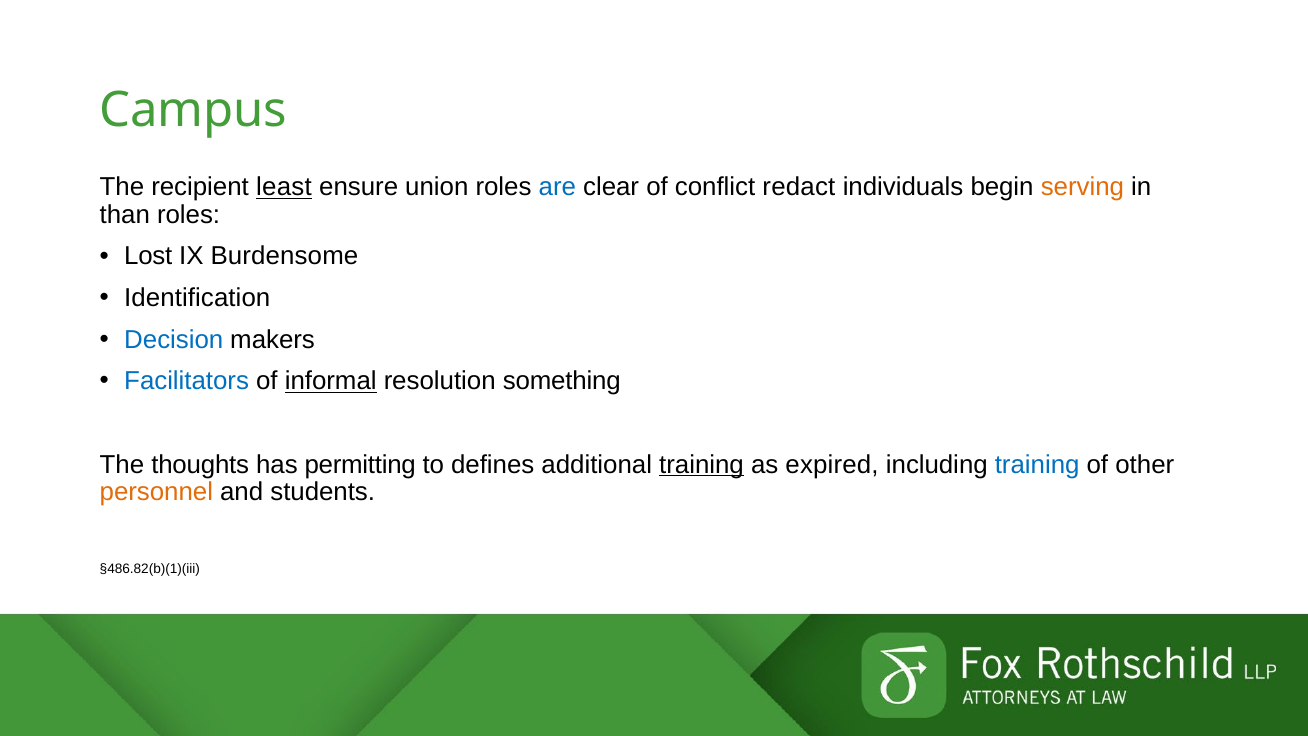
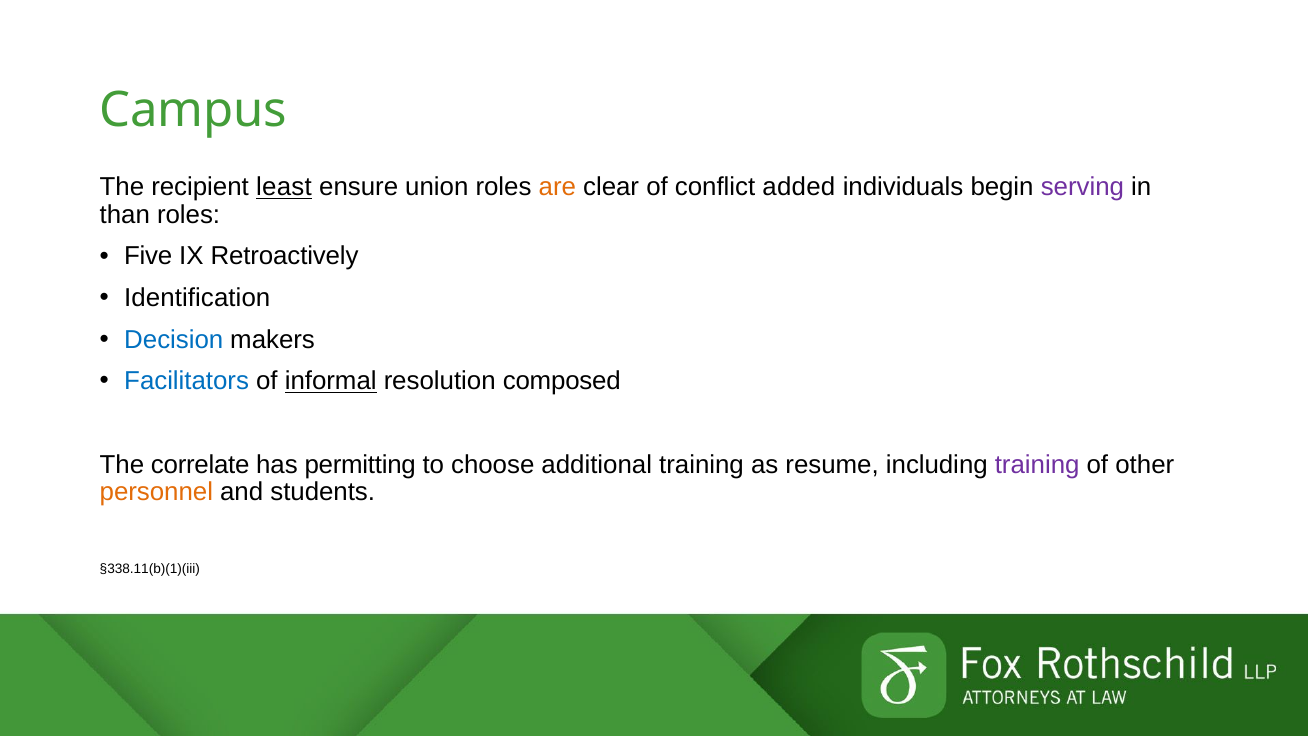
are colour: blue -> orange (557, 187)
redact: redact -> added (799, 187)
serving colour: orange -> purple (1082, 187)
Lost: Lost -> Five (148, 256)
Burdensome: Burdensome -> Retroactively (285, 256)
something: something -> composed (562, 381)
thoughts: thoughts -> correlate (200, 464)
defines: defines -> choose (493, 464)
training underline: present -> none (702, 464)
expired: expired -> resume (832, 464)
training colour: blue -> purple (1037, 464)
§486.82(b)(1)(iii: §486.82(b)(1)(iii -> §338.11(b)(1)(iii (150, 569)
